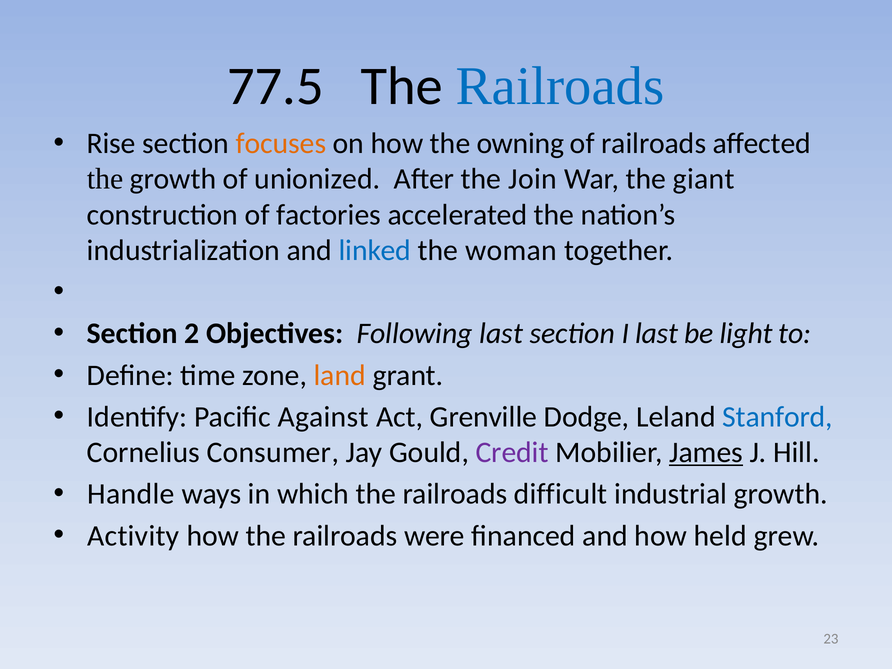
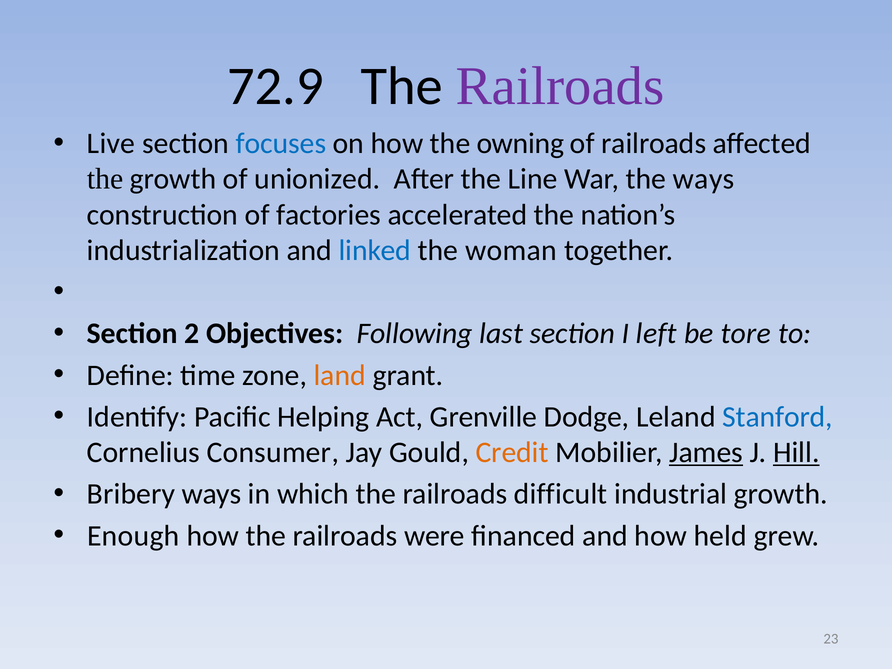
77.5: 77.5 -> 72.9 (276, 86)
Railroads colour: blue -> purple (560, 86)
Rise: Rise -> Live (111, 143)
focuses colour: orange -> blue (281, 143)
Join: Join -> Line (533, 179)
the giant: giant -> ways (704, 179)
I last: last -> left (656, 334)
light: light -> tore (746, 334)
Against: Against -> Helping (323, 417)
Credit colour: purple -> orange (512, 453)
Hill underline: none -> present (796, 453)
Handle: Handle -> Bribery (131, 494)
Activity: Activity -> Enough (133, 536)
